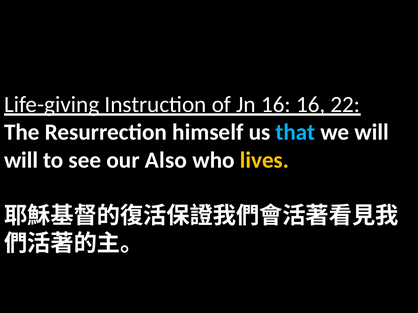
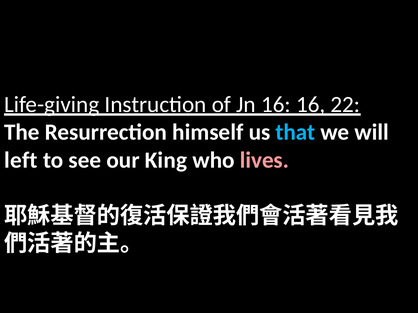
will: will -> left (21, 160)
Also: Also -> King (166, 160)
lives colour: yellow -> pink (264, 160)
